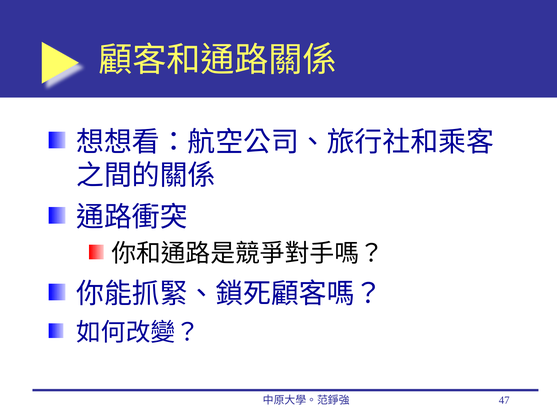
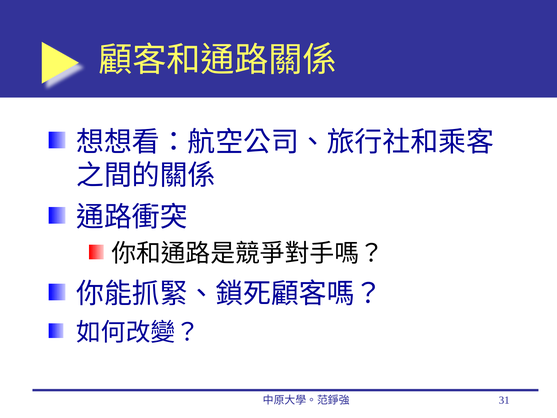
47: 47 -> 31 (504, 400)
